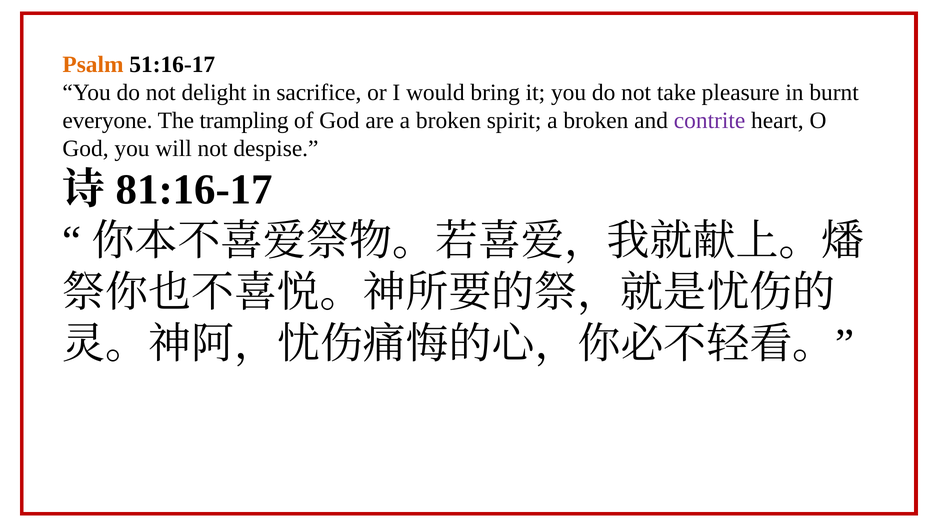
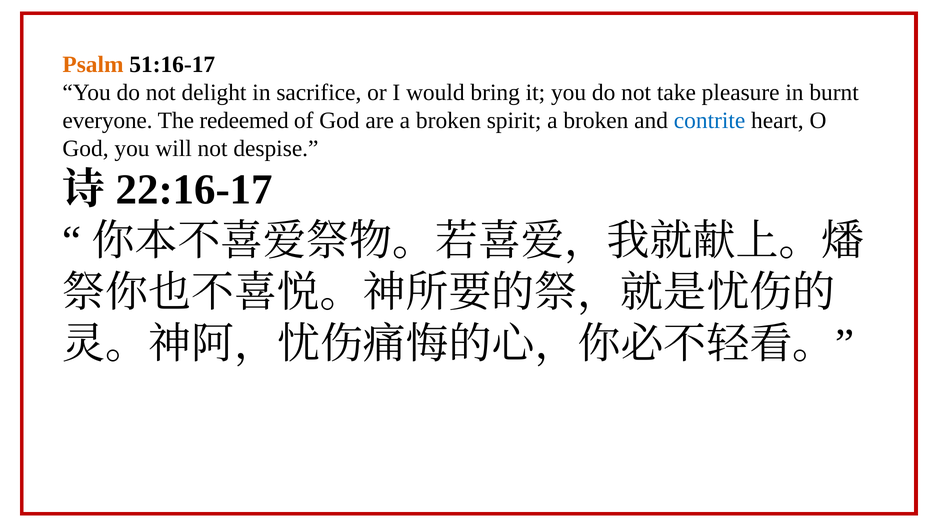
trampling: trampling -> redeemed (244, 121)
contrite colour: purple -> blue (710, 121)
81:16-17: 81:16-17 -> 22:16-17 (194, 190)
